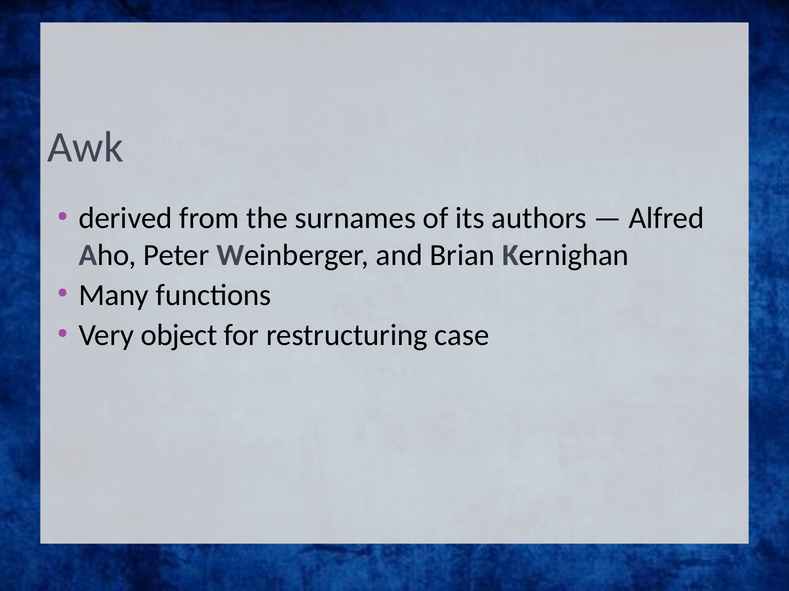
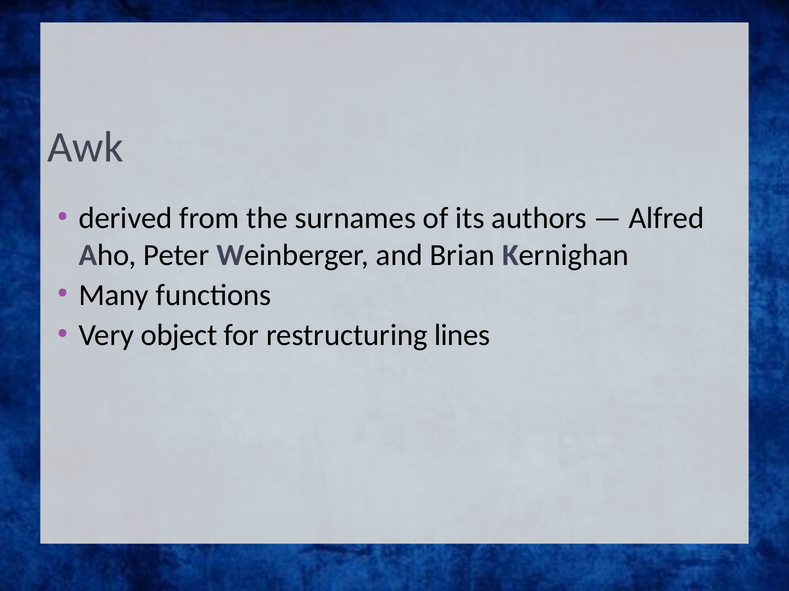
case: case -> lines (462, 336)
